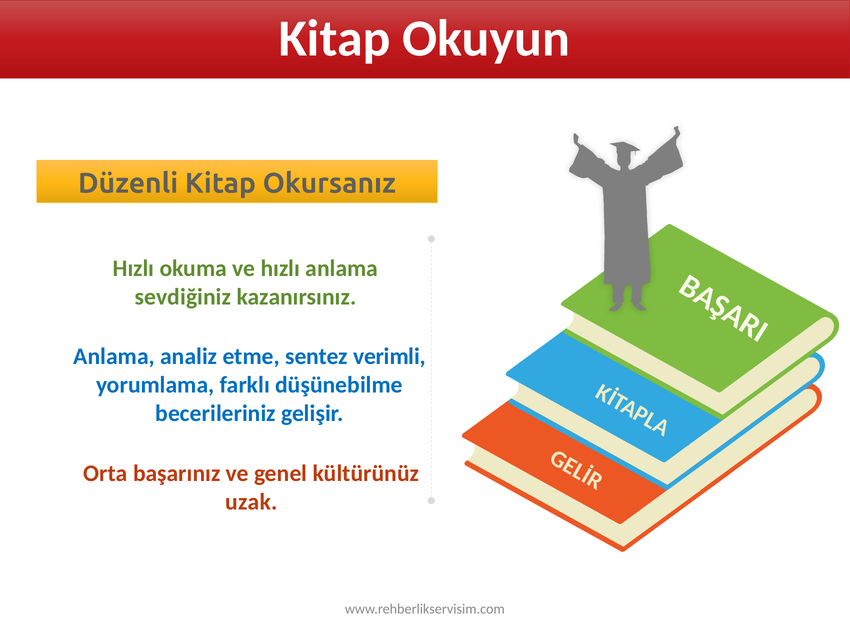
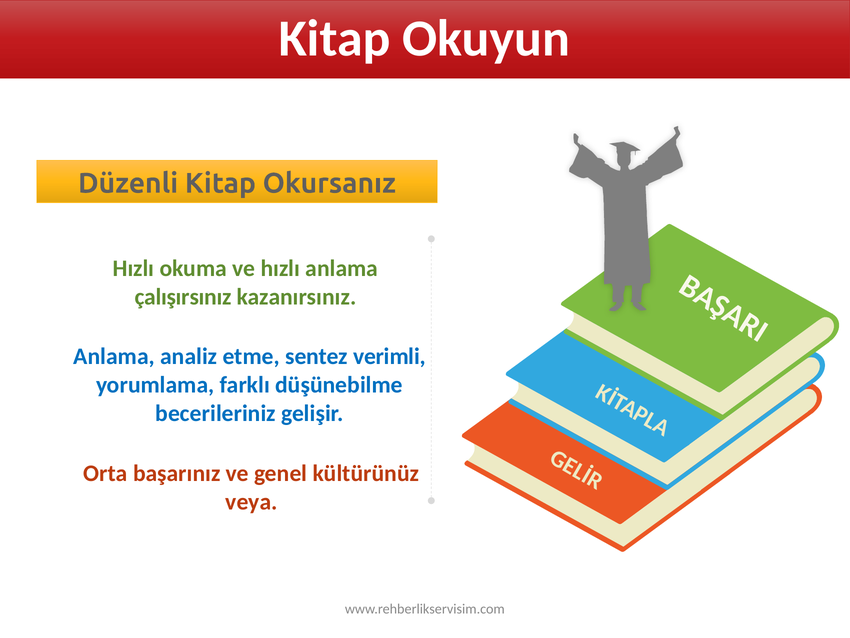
sevdiğiniz: sevdiğiniz -> çalışırsınız (183, 297)
uzak: uzak -> veya (251, 502)
